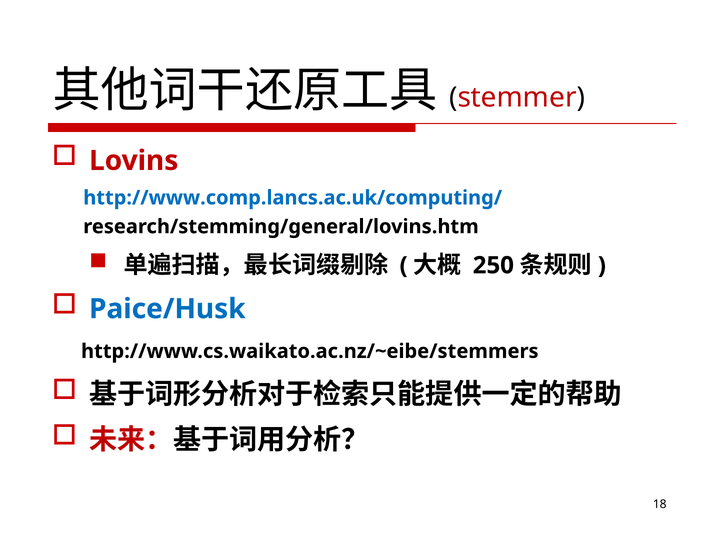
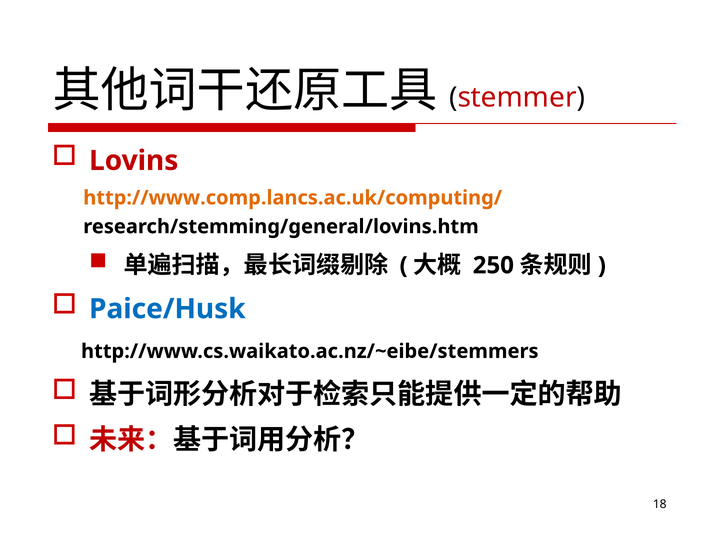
http://www.comp.lancs.ac.uk/computing/ colour: blue -> orange (293, 198)
